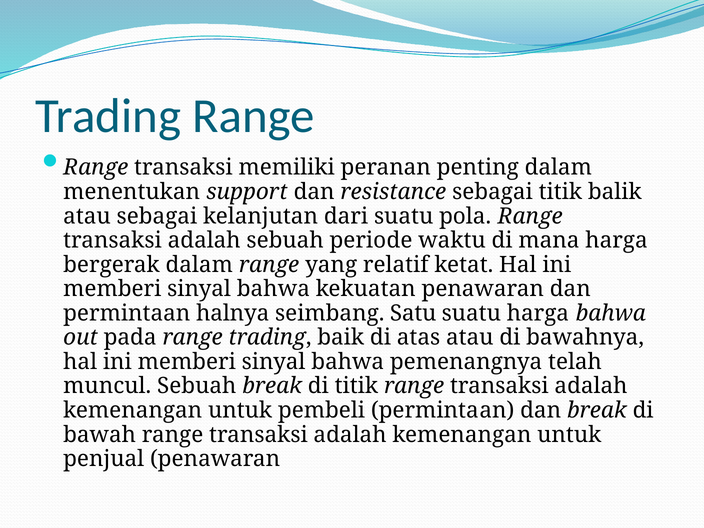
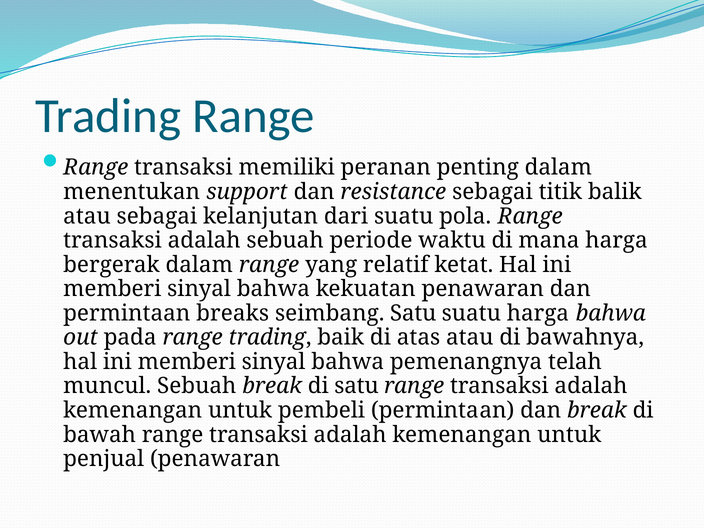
halnya: halnya -> breaks (233, 313)
di titik: titik -> satu (357, 386)
